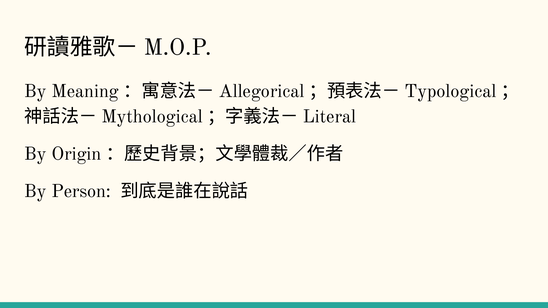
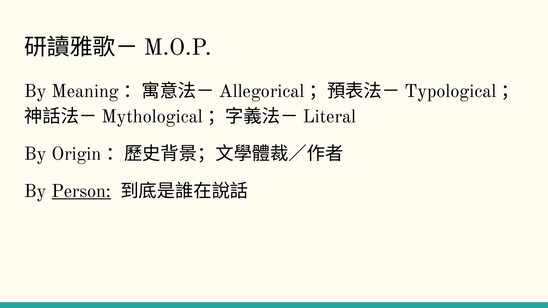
Person underline: none -> present (81, 191)
